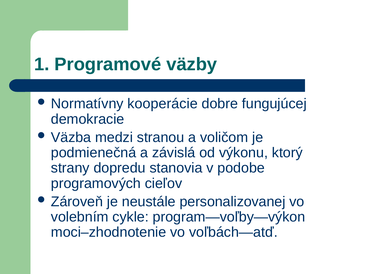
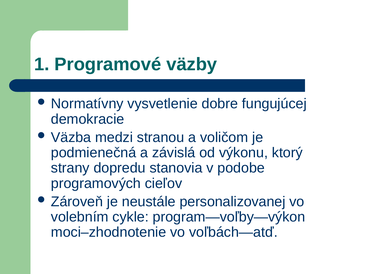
kooperácie: kooperácie -> vysvetlenie (163, 104)
